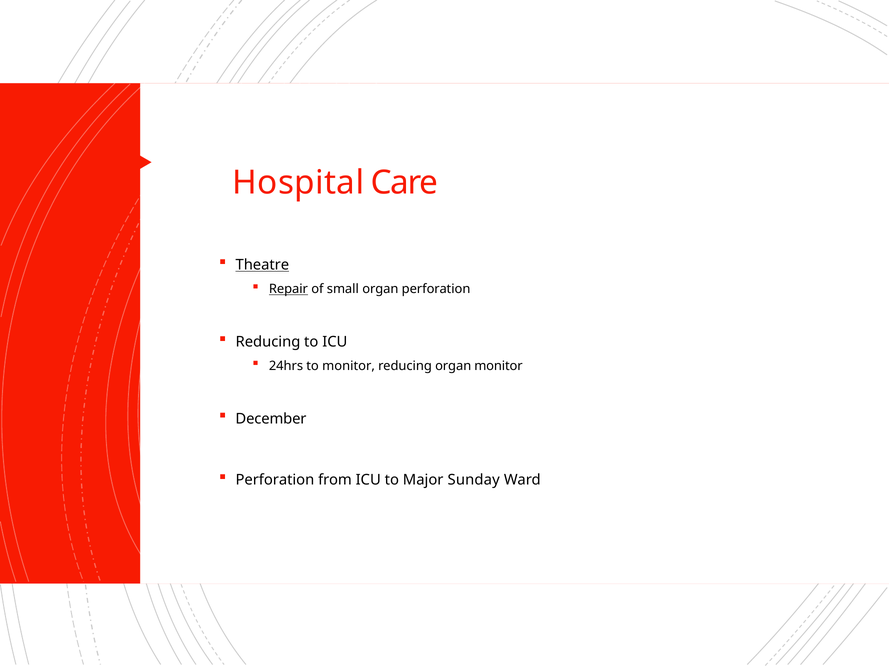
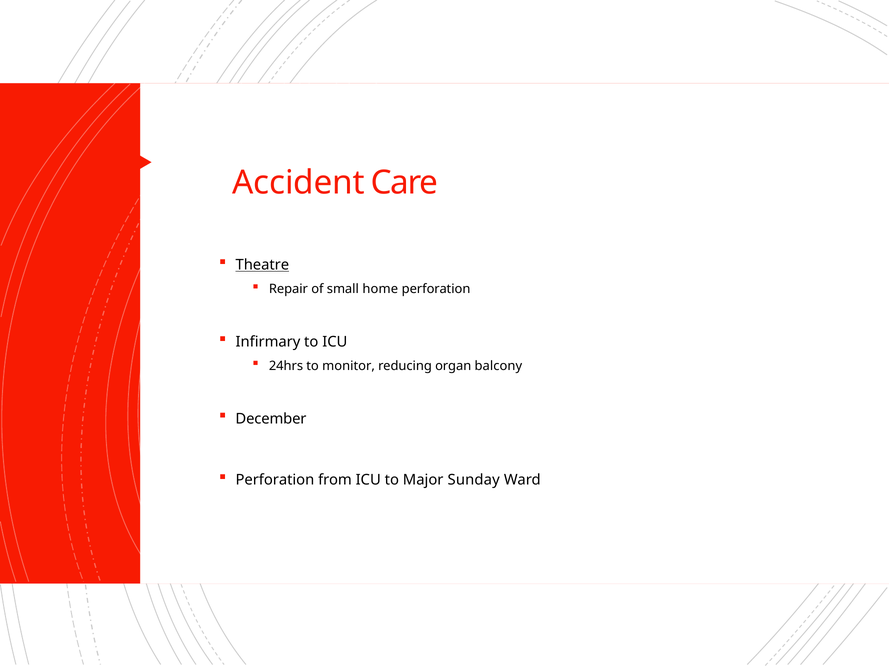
Hospital: Hospital -> Accident (299, 183)
Repair underline: present -> none (288, 289)
small organ: organ -> home (380, 289)
Reducing: Reducing -> Infirmary (268, 342)
organ monitor: monitor -> balcony (498, 366)
